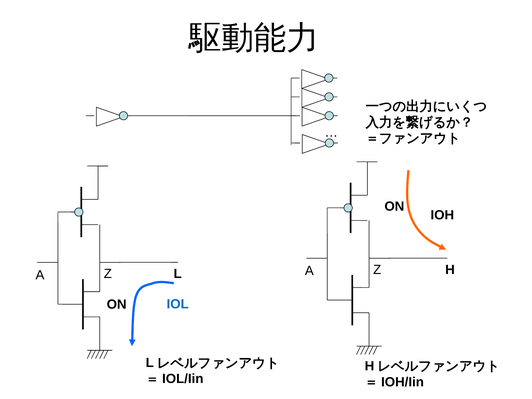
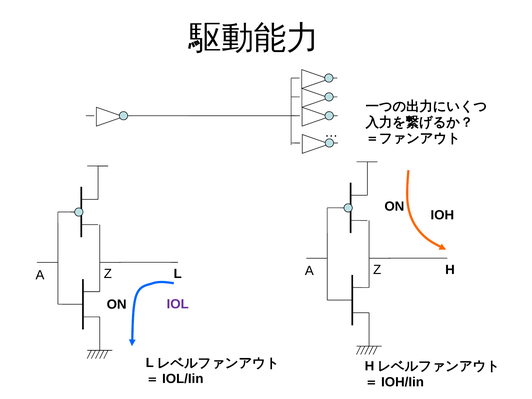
IOL colour: blue -> purple (178, 304)
